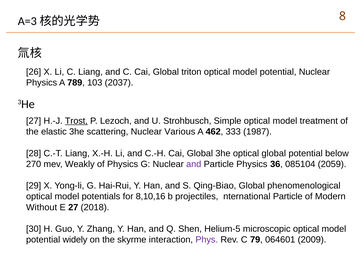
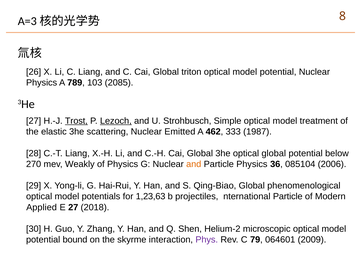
2037: 2037 -> 2085 (119, 83)
Lezoch underline: none -> present (116, 121)
Various: Various -> Emitted (180, 132)
and colour: purple -> orange (194, 165)
2059: 2059 -> 2006 (332, 165)
8,10,16: 8,10,16 -> 1,23,63 (151, 197)
Without: Without -> Applied (42, 208)
Helium-5: Helium-5 -> Helium-2 (222, 230)
widely: widely -> bound (75, 240)
